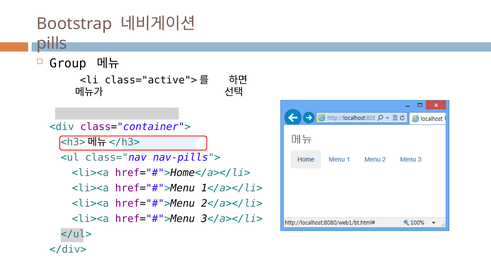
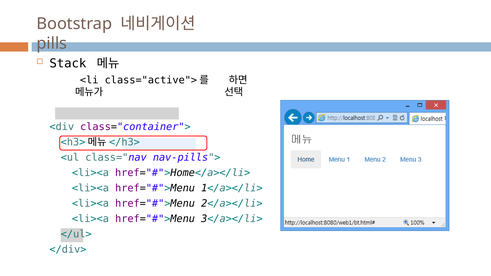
Group: Group -> Stack (68, 63)
